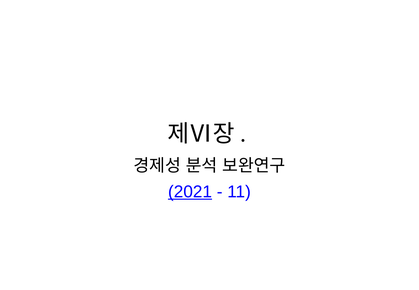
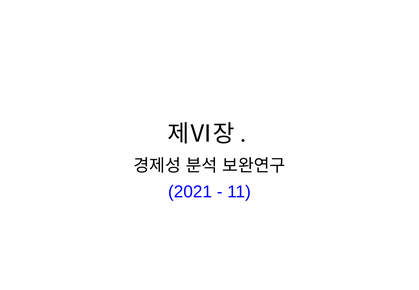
2021 underline: present -> none (190, 192)
